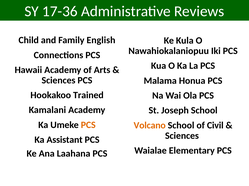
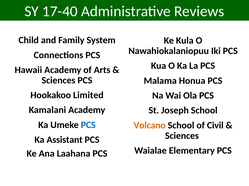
17-36: 17-36 -> 17-40 (60, 11)
English: English -> System (101, 40)
Trained: Trained -> Limited (88, 96)
PCS colour: orange -> blue (88, 125)
